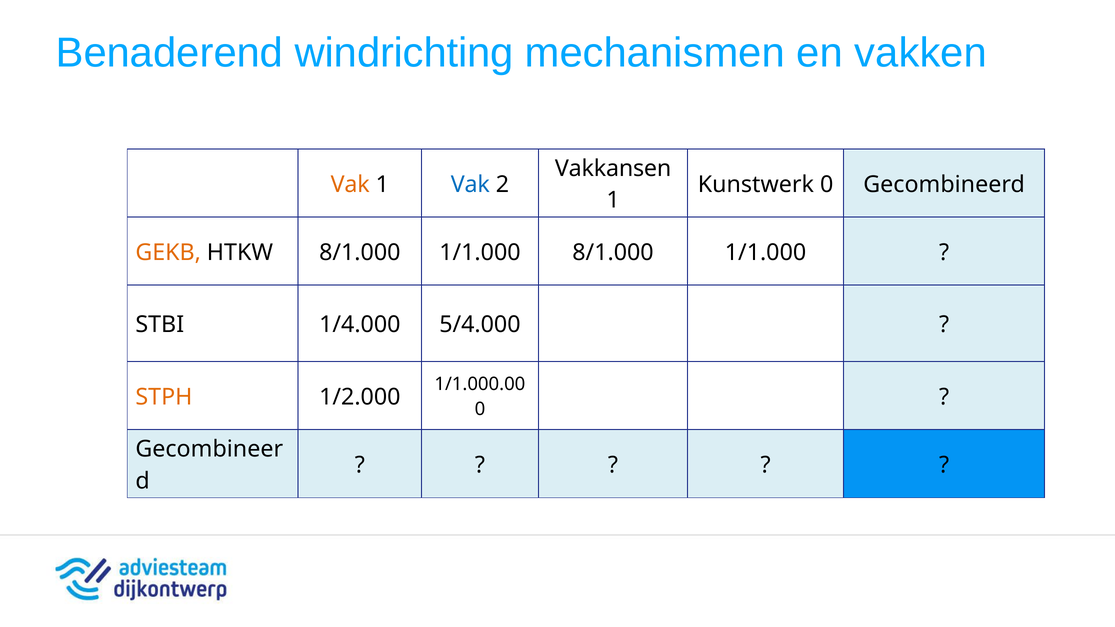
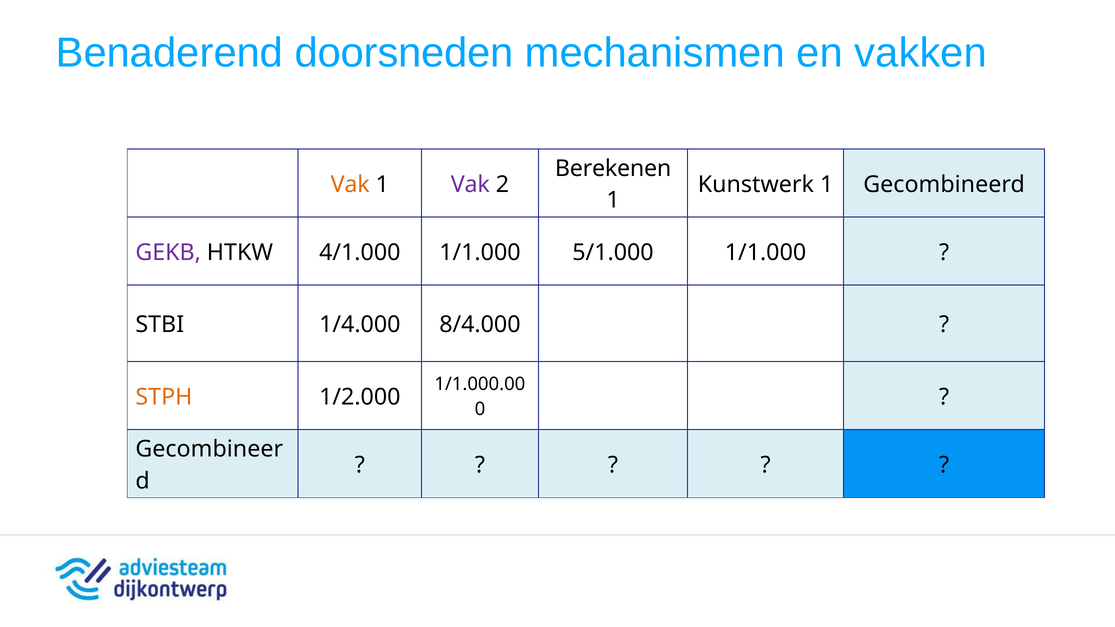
windrichting: windrichting -> doorsneden (404, 53)
Vakkansen: Vakkansen -> Berekenen (613, 169)
Vak colour: blue -> purple (470, 184)
Kunstwerk 0: 0 -> 1 (827, 184)
GEKB colour: orange -> purple (168, 253)
HTKW 8/1.000: 8/1.000 -> 4/1.000 (360, 253)
1/1.000 8/1.000: 8/1.000 -> 5/1.000 (613, 253)
5/4.000: 5/4.000 -> 8/4.000 (480, 325)
